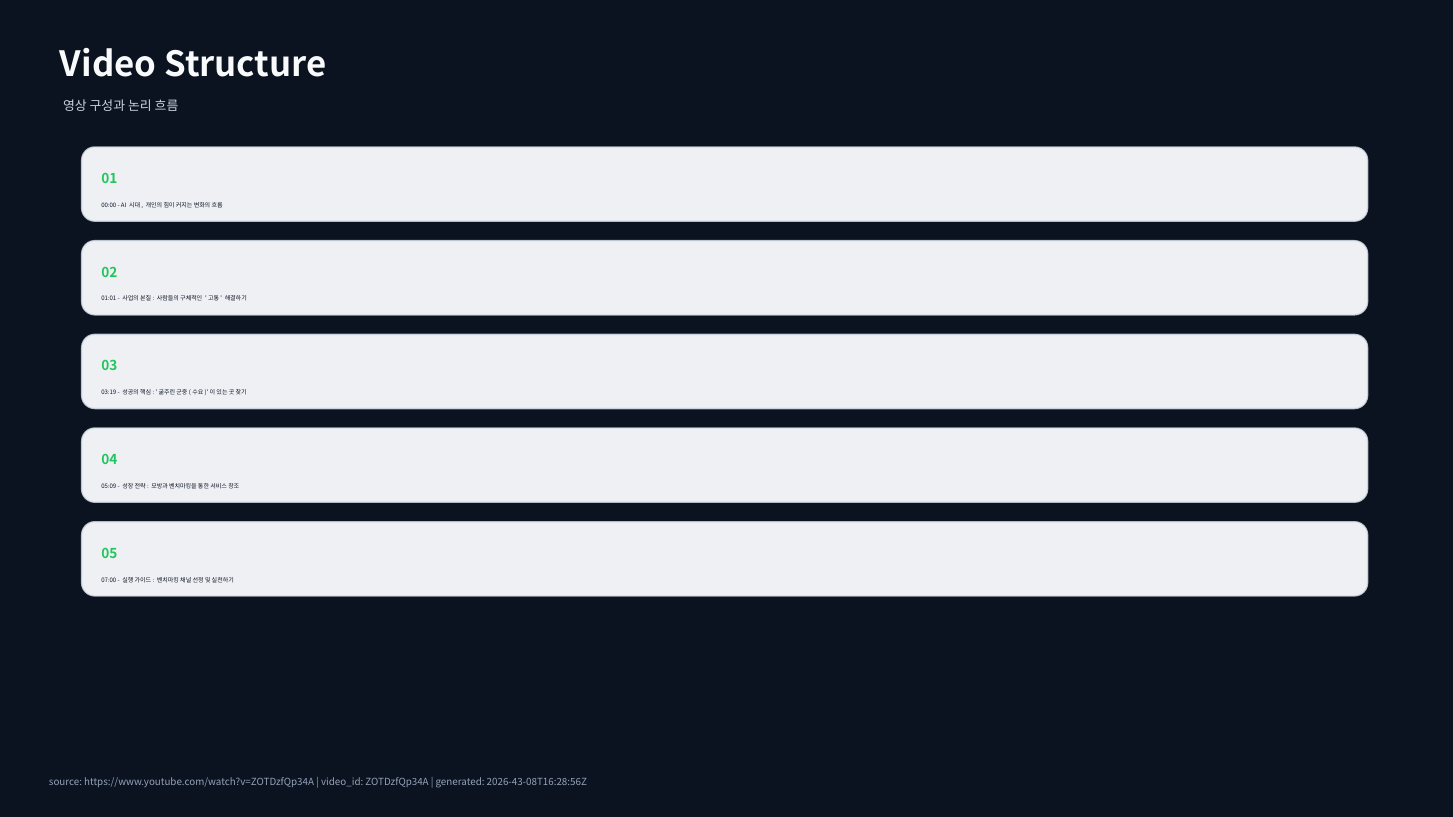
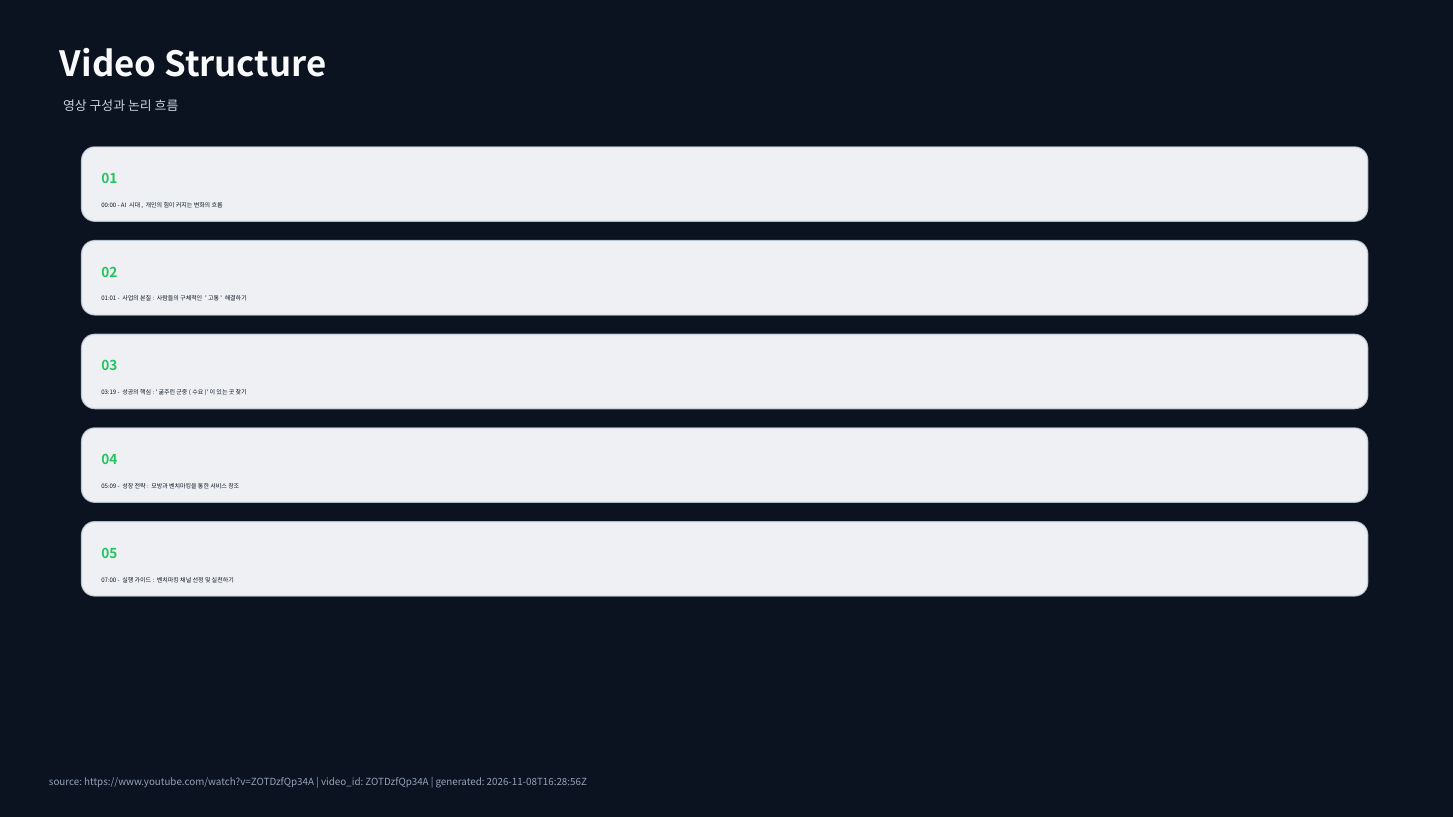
2026-43-08T16:28:56Z: 2026-43-08T16:28:56Z -> 2026-11-08T16:28:56Z (537, 783)
